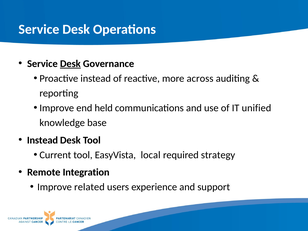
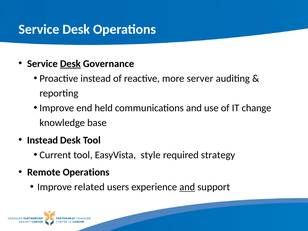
across: across -> server (200, 78)
unified: unified -> change (257, 108)
local: local -> style (151, 155)
Remote Integration: Integration -> Operations (86, 172)
and underline: none -> present (187, 187)
